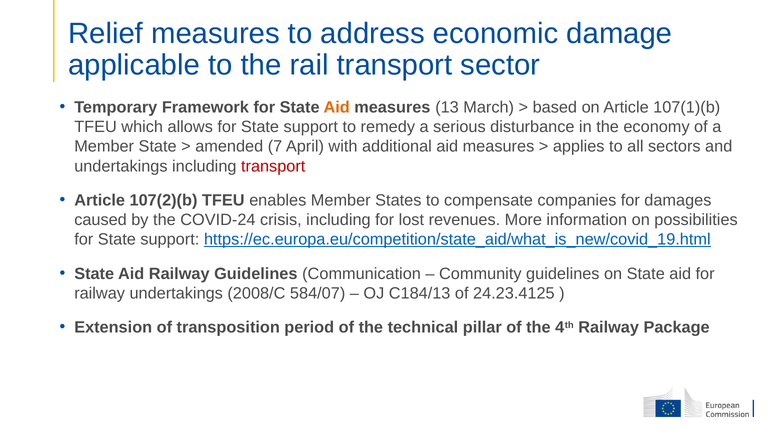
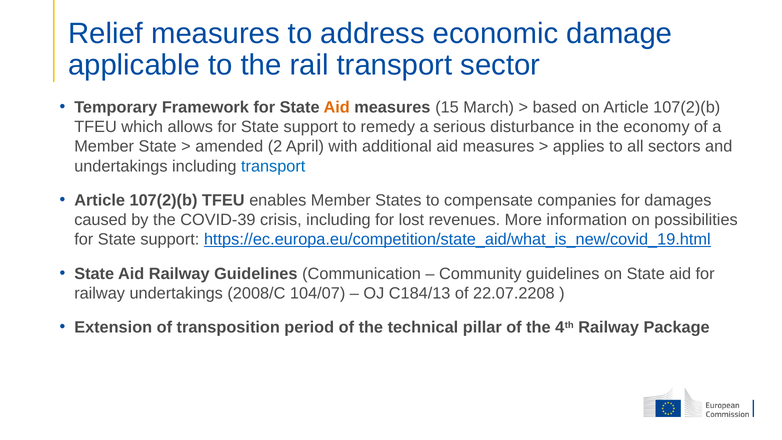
13: 13 -> 15 (447, 107)
on Article 107(1)(b: 107(1)(b -> 107(2)(b (687, 107)
7: 7 -> 2 (275, 147)
transport colour: red -> blue (273, 166)
COVID-24: COVID-24 -> COVID-39 (218, 220)
584/07: 584/07 -> 104/07 (318, 293)
24.23.4125: 24.23.4125 -> 22.07.2208 (514, 293)
